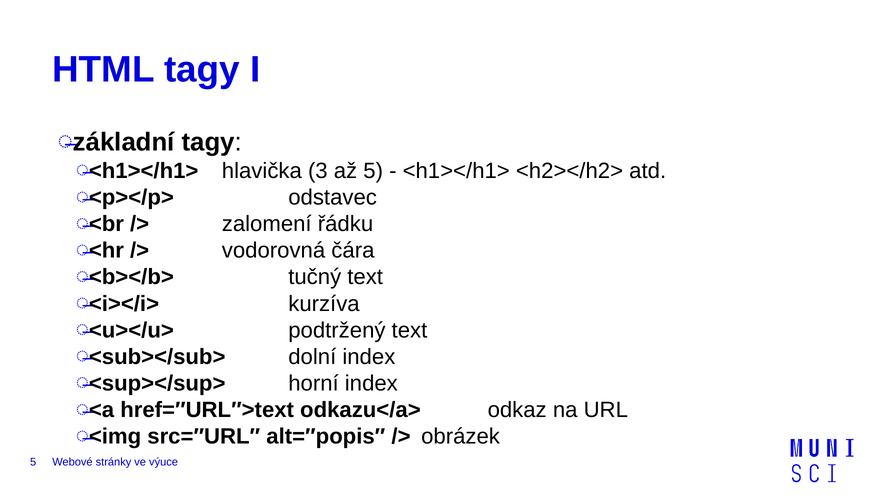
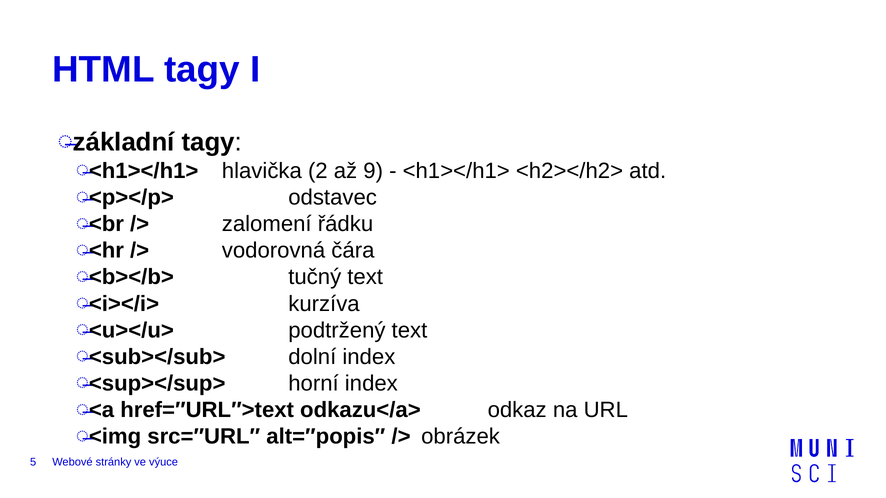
3: 3 -> 2 (318, 171)
až 5: 5 -> 9 (373, 171)
